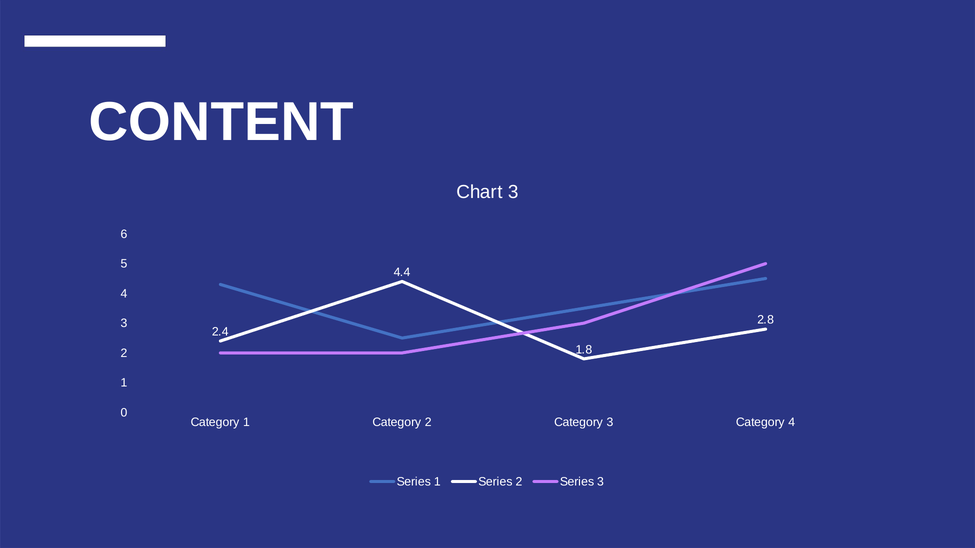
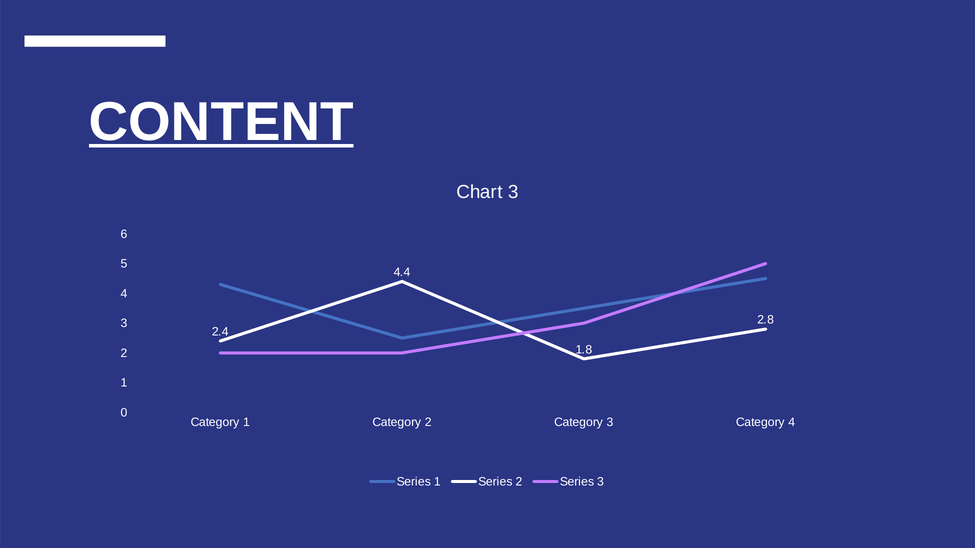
CONTENT underline: none -> present (221, 122)
